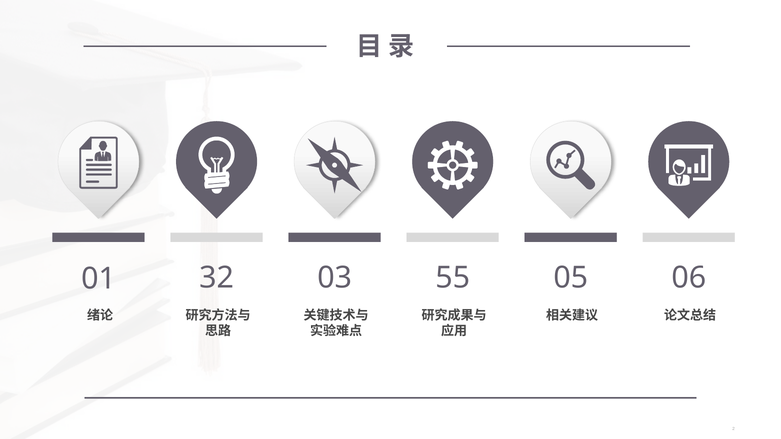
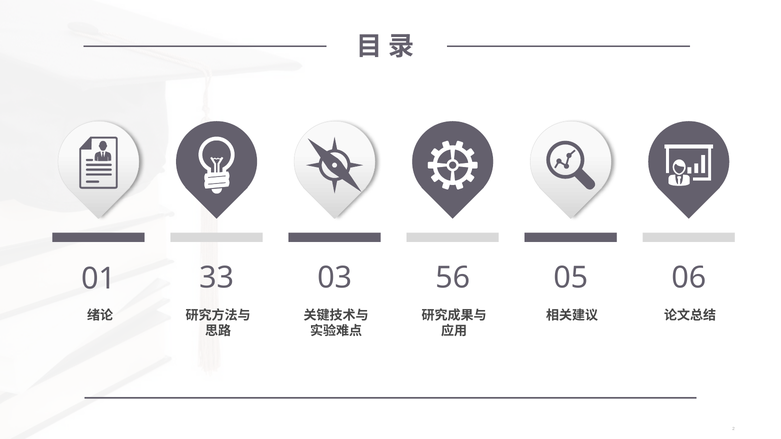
32: 32 -> 33 (217, 278)
55: 55 -> 56 (453, 278)
